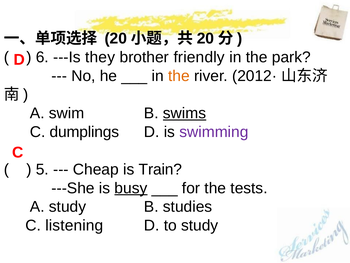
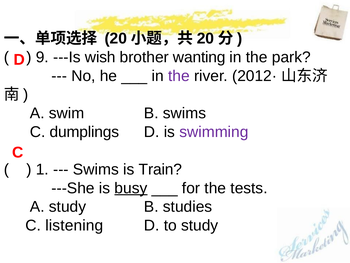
6: 6 -> 9 (42, 57)
they: they -> wish (100, 57)
friendly: friendly -> wanting (199, 57)
the colour: orange -> purple (179, 76)
swims underline: present -> none (185, 113)
5: 5 -> 1 (42, 169)
Cheap: Cheap -> Swims (96, 169)
